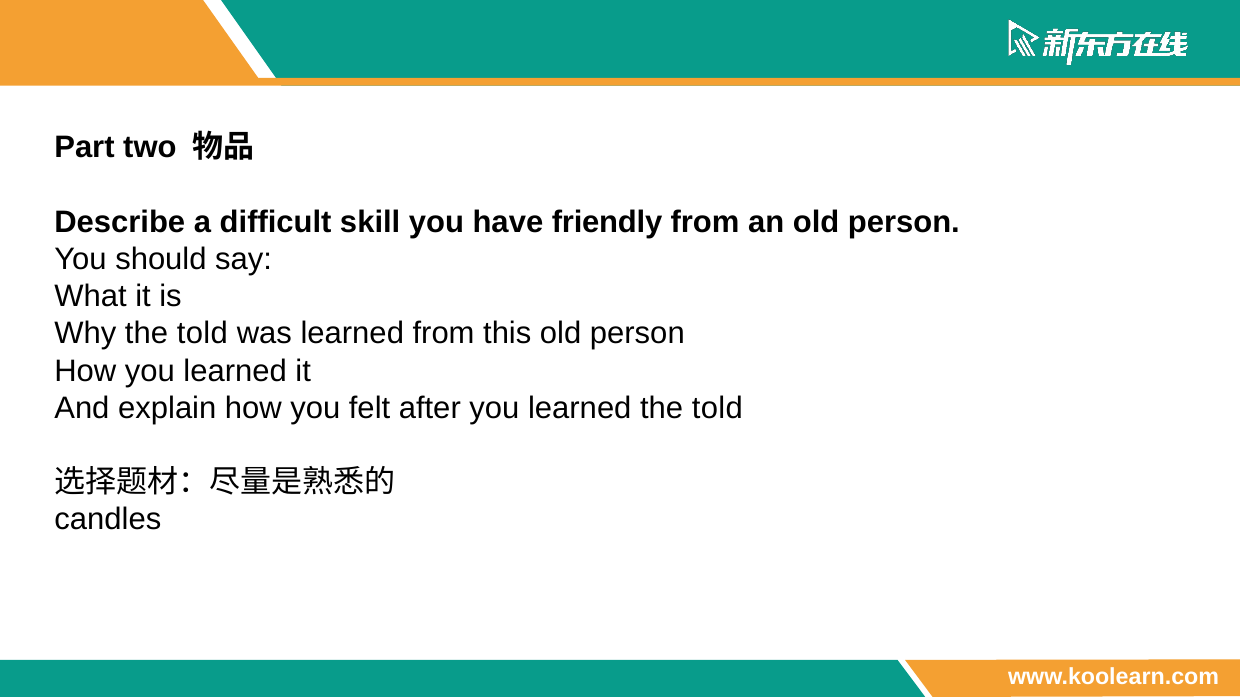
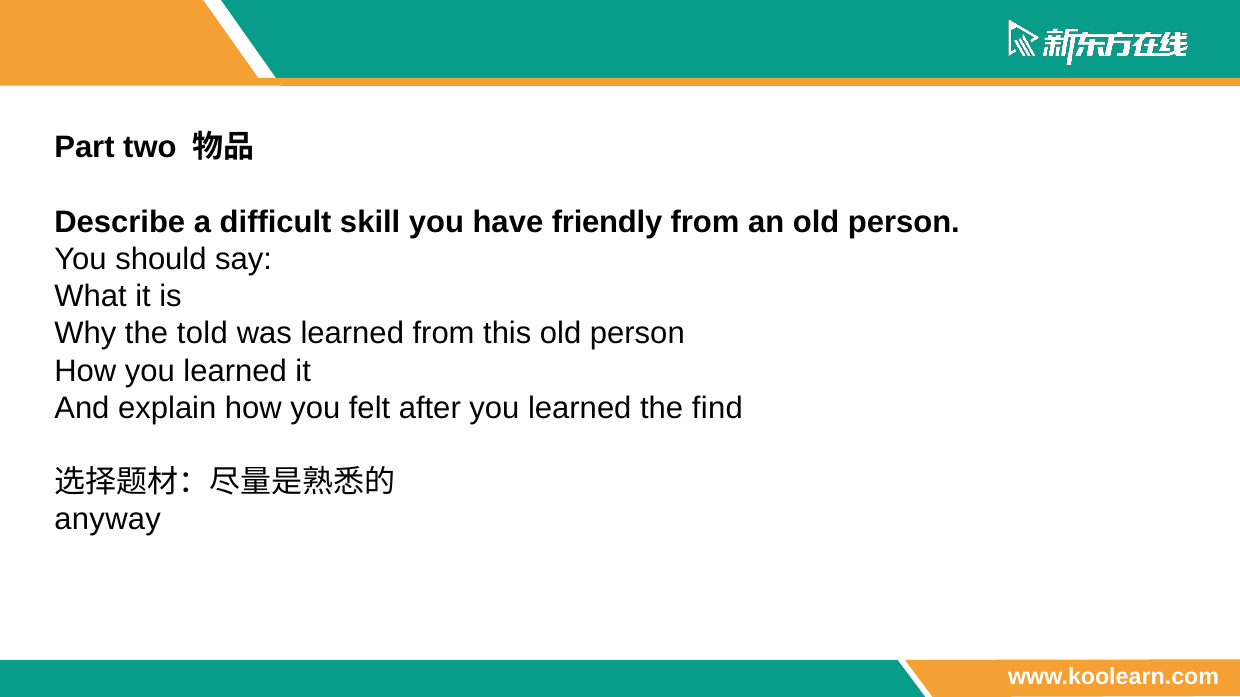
learned the told: told -> find (717, 408)
candles: candles -> anyway (108, 520)
